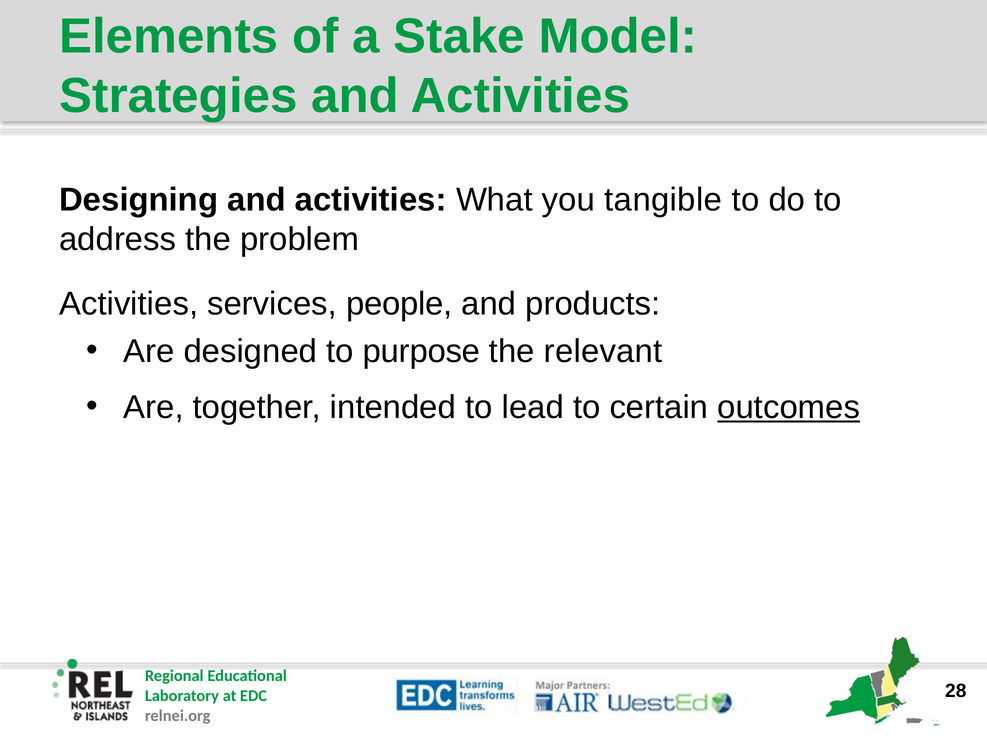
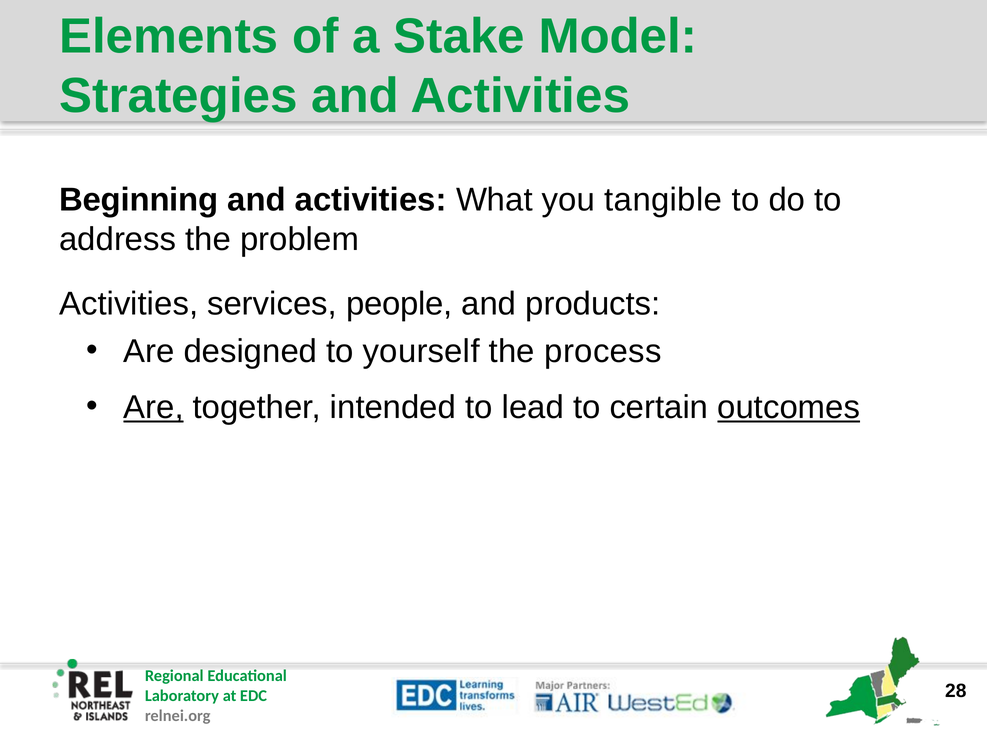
Designing: Designing -> Beginning (139, 200)
purpose: purpose -> yourself (421, 351)
relevant: relevant -> process (603, 351)
Are underline: none -> present (154, 407)
